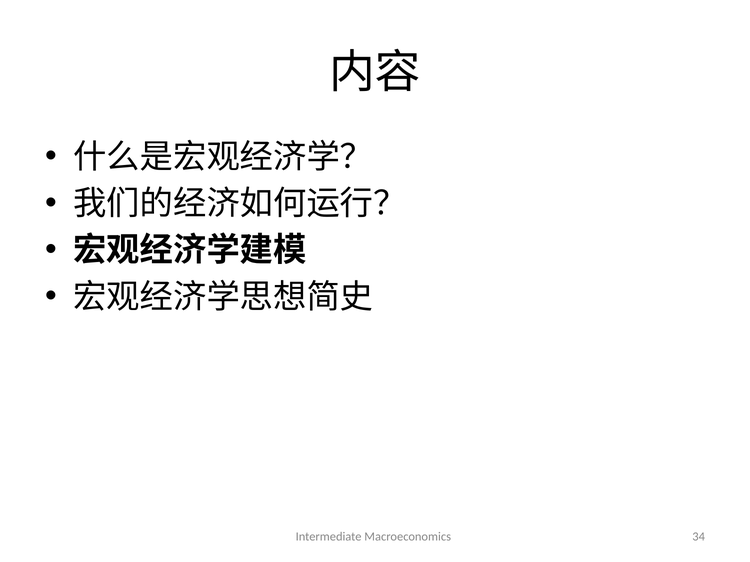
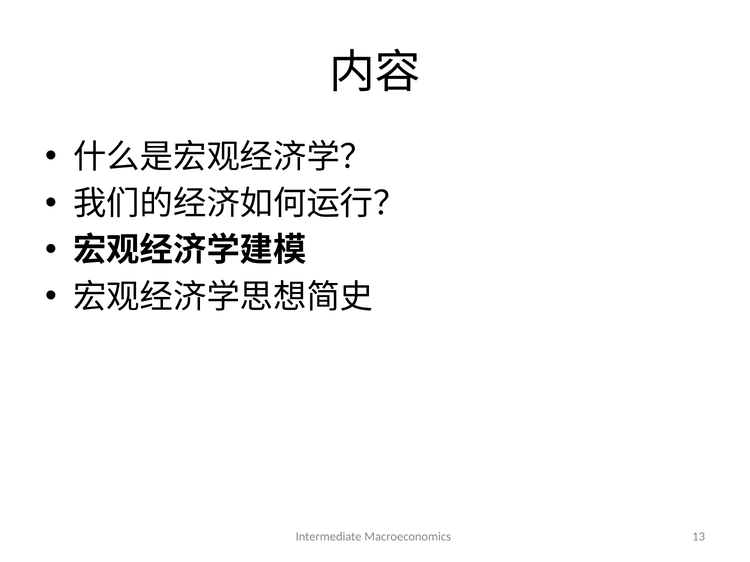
34: 34 -> 13 (699, 537)
